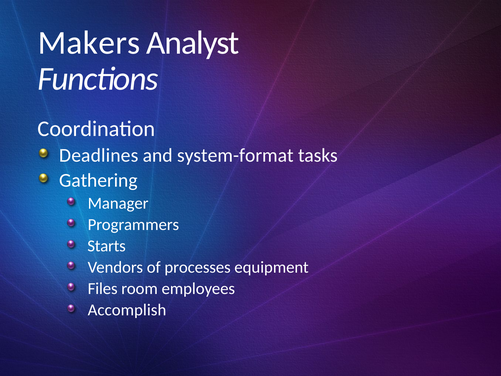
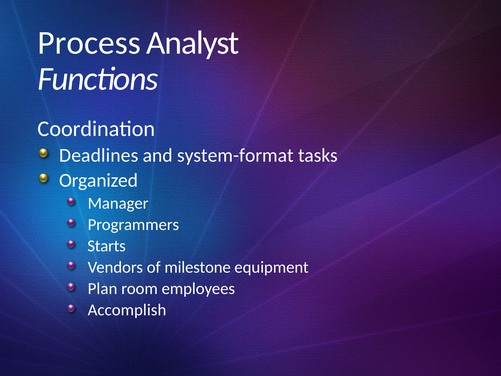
Makers: Makers -> Process (89, 43)
Gathering: Gathering -> Organized (98, 180)
processes: processes -> milestone (198, 267)
Files: Files -> Plan (103, 289)
